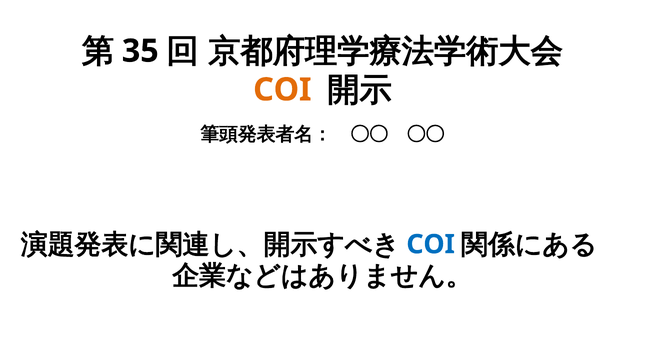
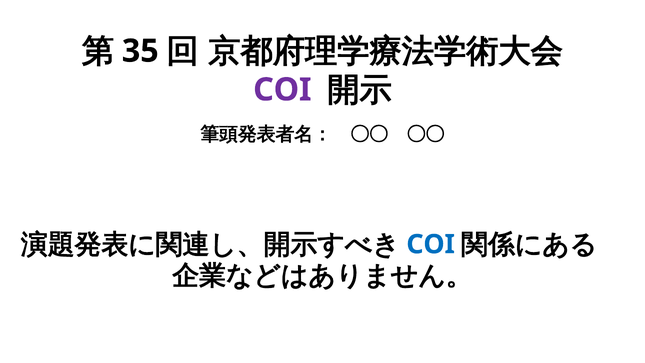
COI colour: orange -> purple (282, 90)
